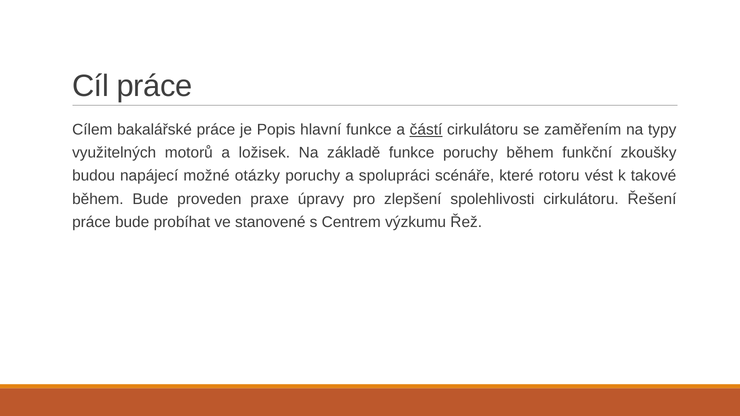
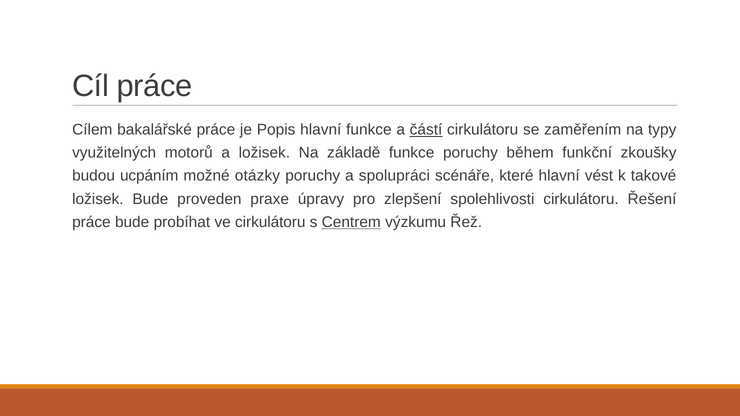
napájecí: napájecí -> ucpáním (149, 176)
které rotoru: rotoru -> hlavní (559, 176)
během: během -> ložisek (98, 199)
ve stanovené: stanovené -> cirkulátoru (270, 222)
Centrem underline: none -> present (351, 222)
